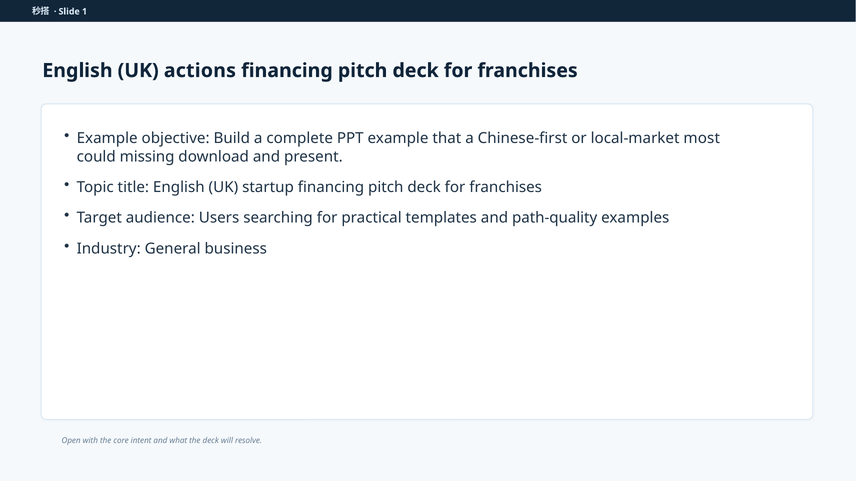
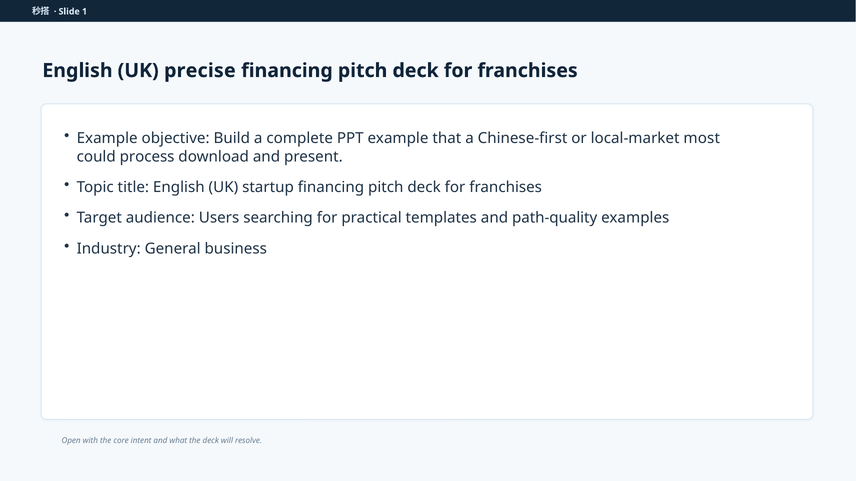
actions: actions -> precise (200, 71)
missing: missing -> process (147, 157)
